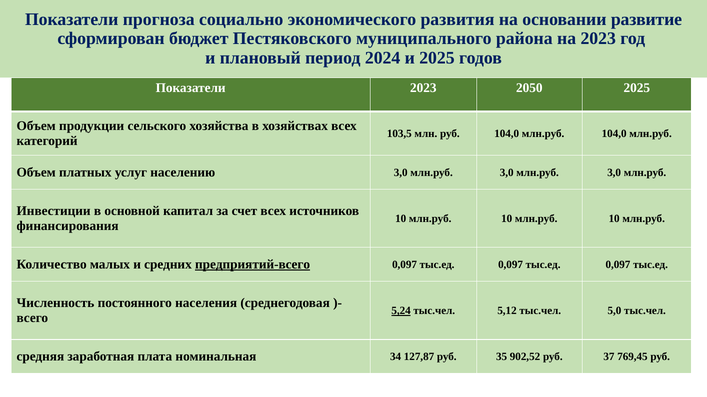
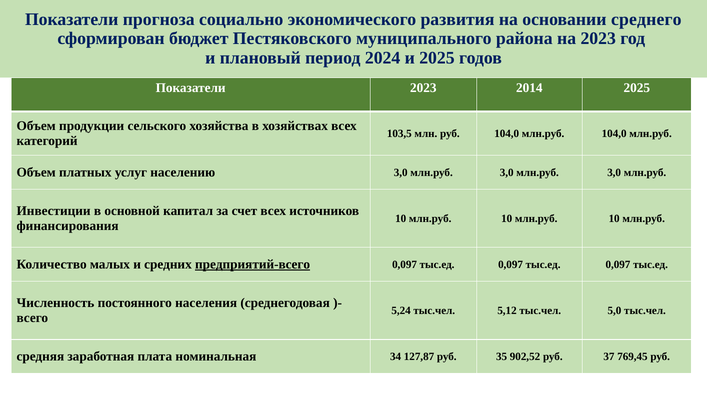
развитие: развитие -> среднего (646, 20)
2050: 2050 -> 2014 (529, 88)
5,24 underline: present -> none (401, 311)
